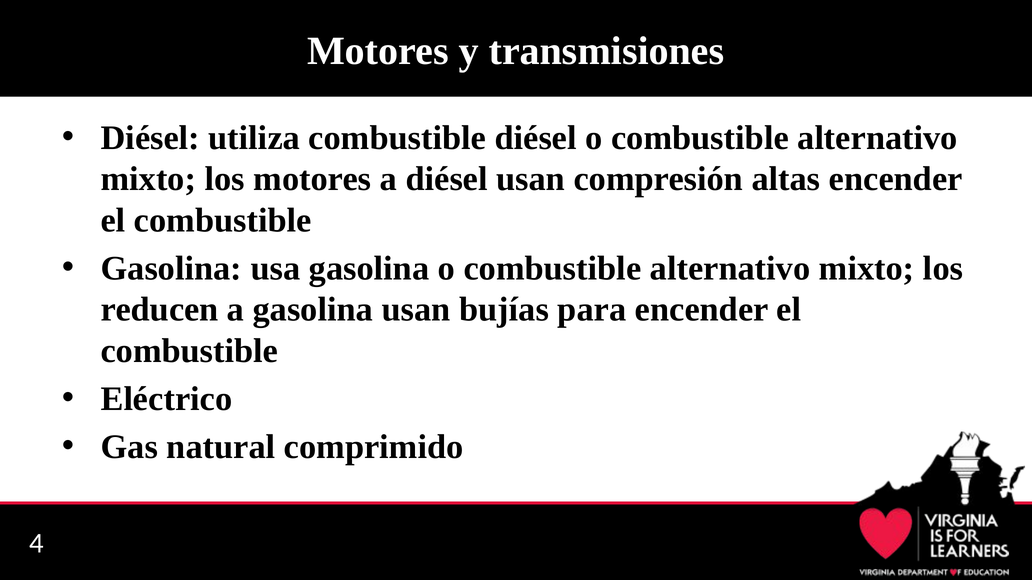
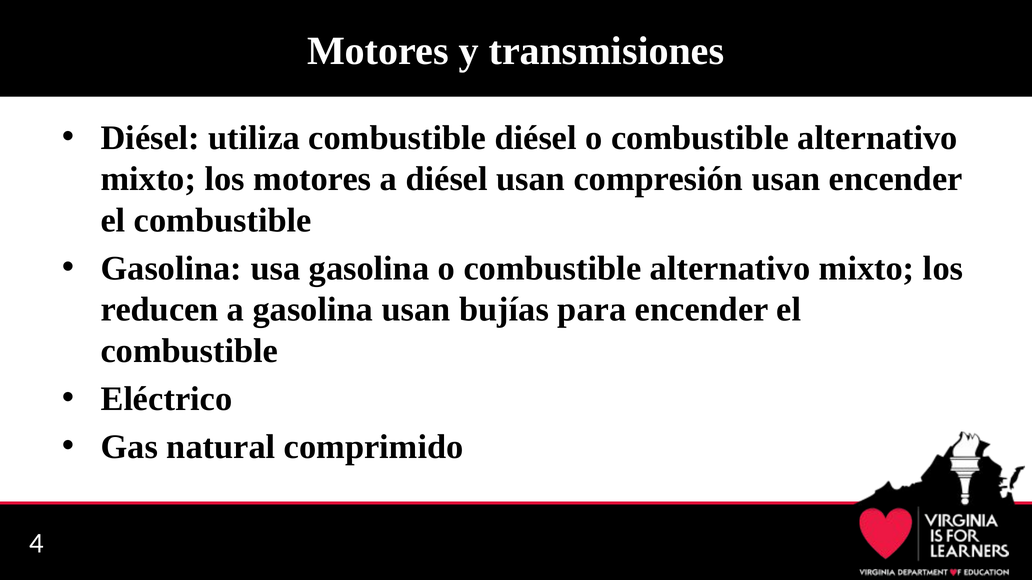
compresión altas: altas -> usan (786, 179)
